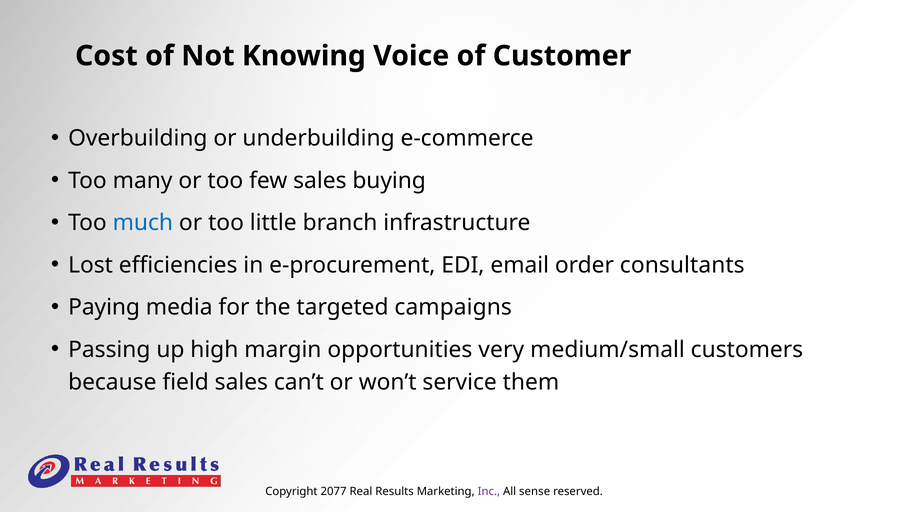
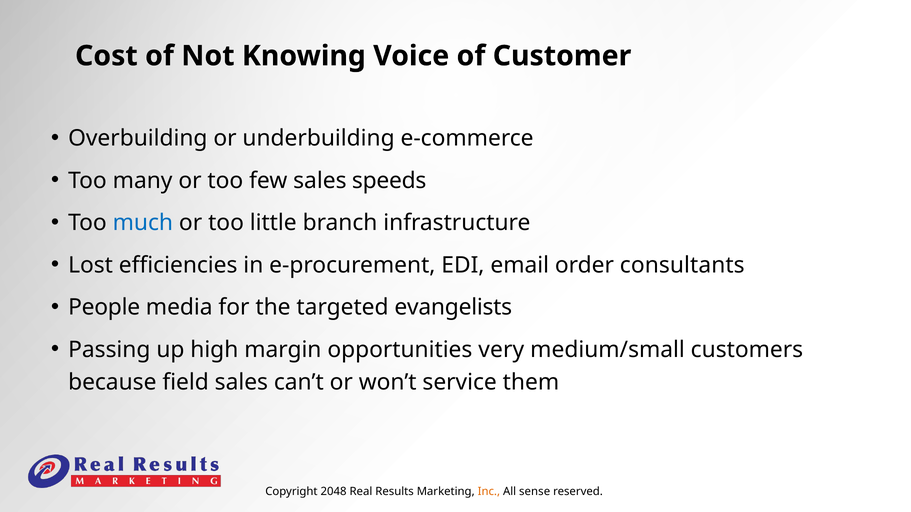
buying: buying -> speeds (389, 181)
Paying: Paying -> People (104, 308)
campaigns: campaigns -> evangelists (453, 308)
2077: 2077 -> 2048 (334, 492)
Inc colour: purple -> orange (489, 492)
